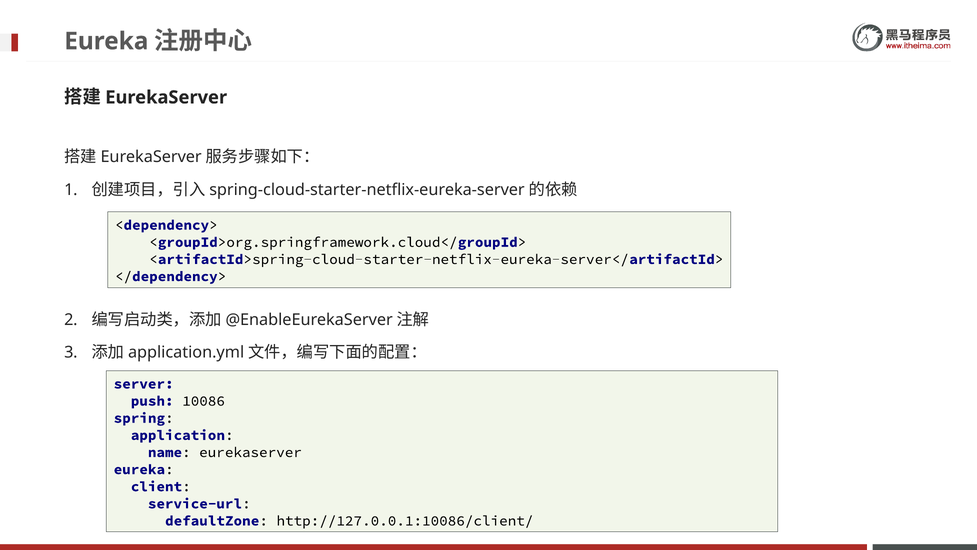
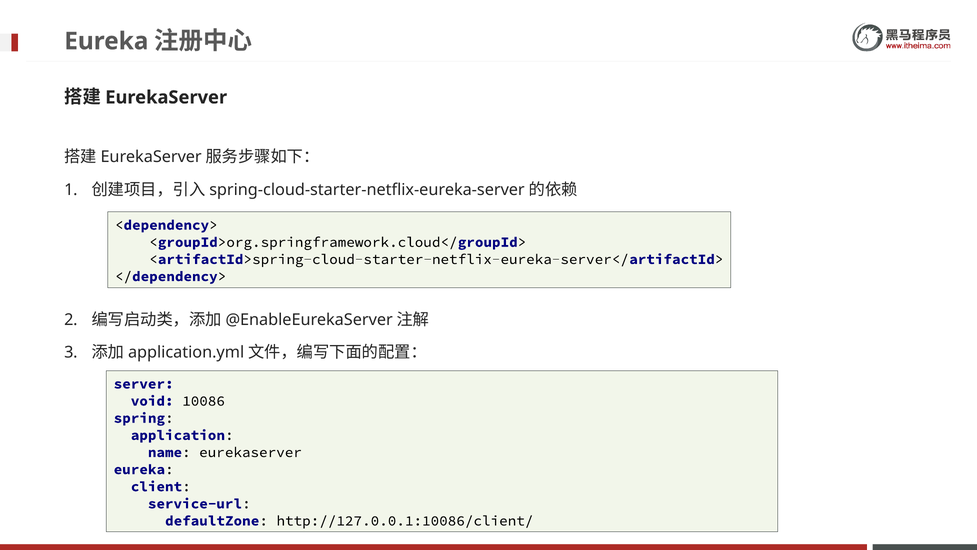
push: push -> void (152, 401)
